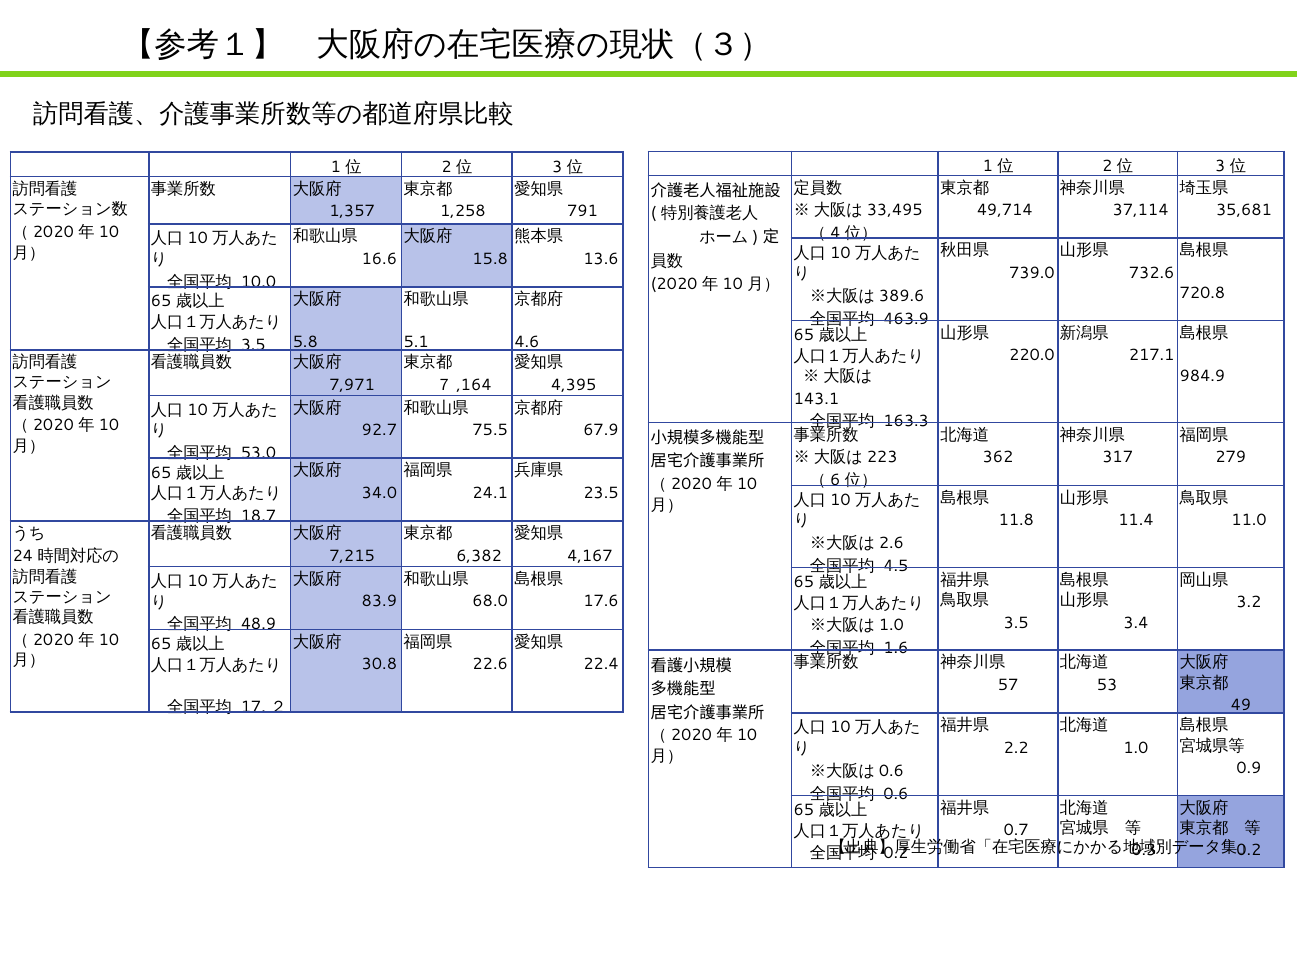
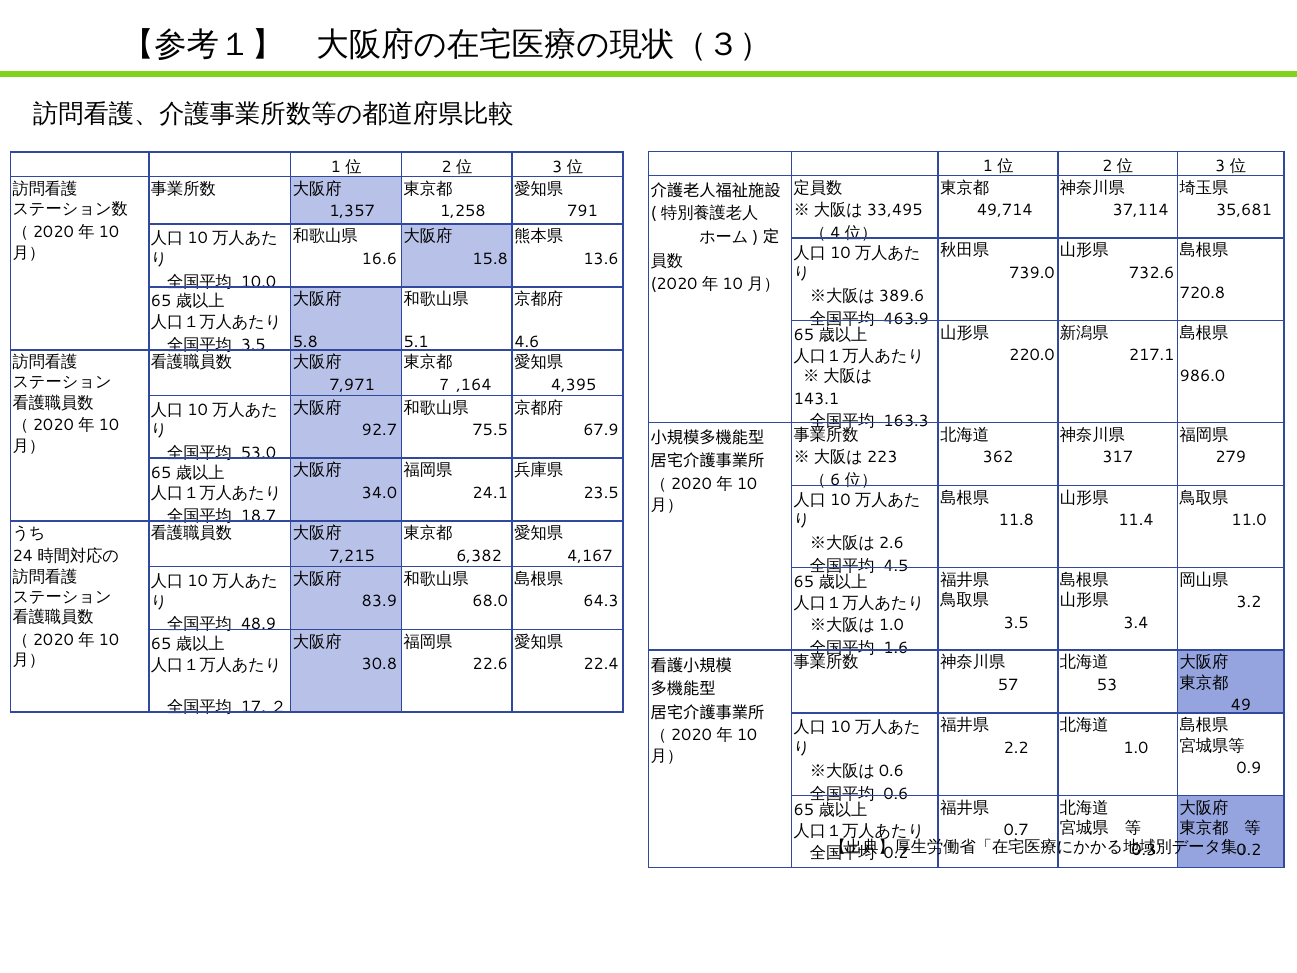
984.9: 984.9 -> 986.0 (1202, 376)
17.6: 17.6 -> 64.3 (601, 601)
